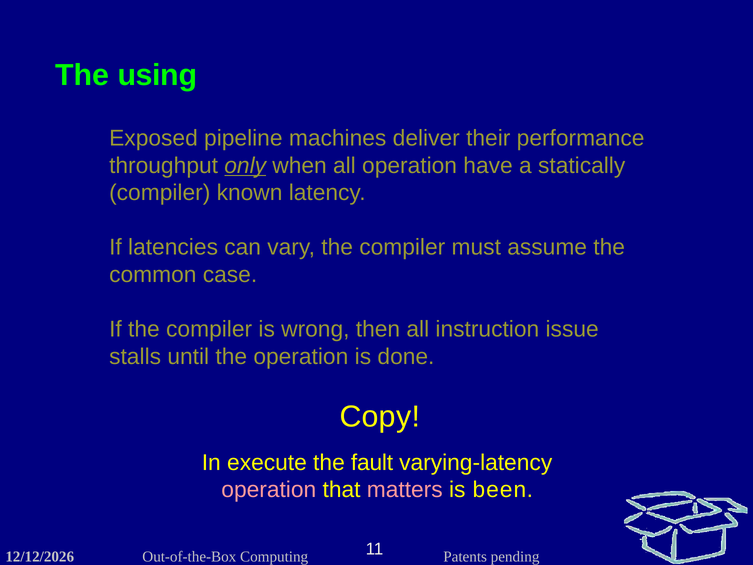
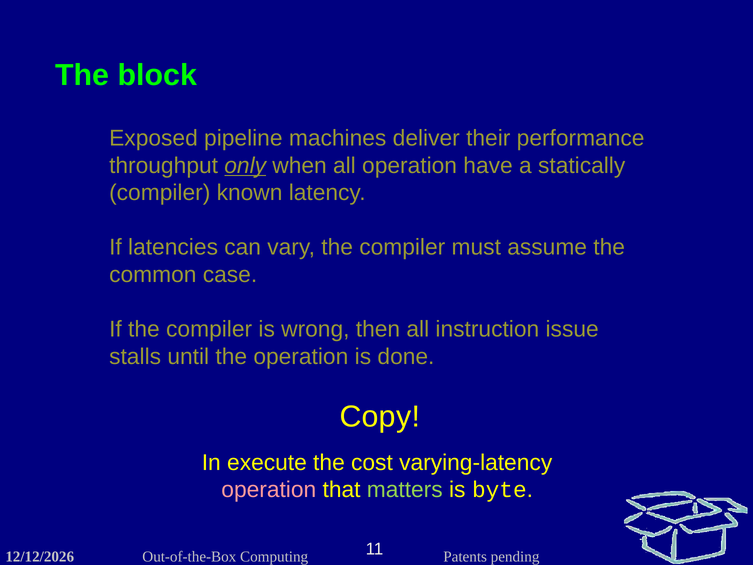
using: using -> block (157, 75)
fault: fault -> cost (372, 463)
matters colour: pink -> light green (405, 490)
been: been -> byte (499, 490)
